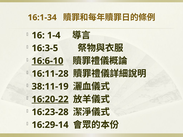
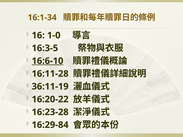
1-4: 1-4 -> 1-0 (54, 35)
38:11-19: 38:11-19 -> 36:11-19 (50, 87)
16:20-22 underline: present -> none (50, 99)
16:29-14: 16:29-14 -> 16:29-84 (50, 125)
